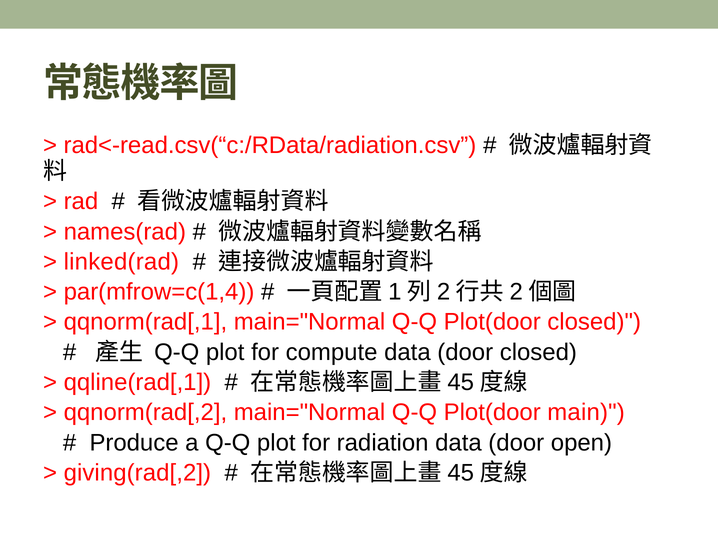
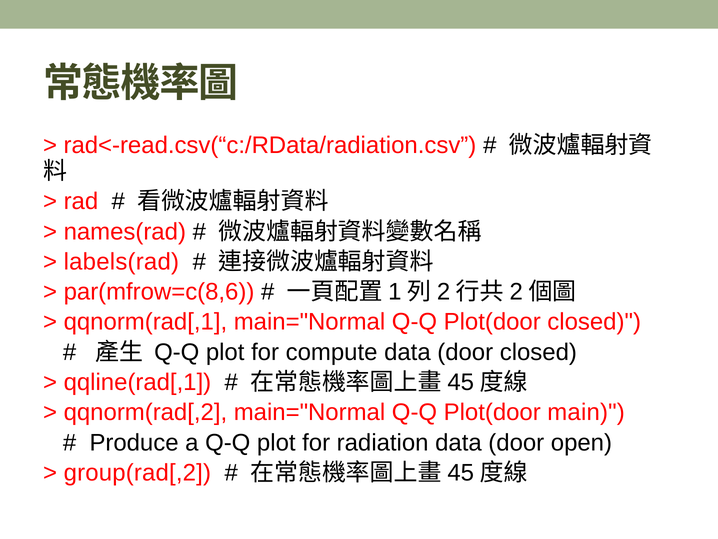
linked(rad: linked(rad -> labels(rad (121, 262)
par(mfrow=c(1,4: par(mfrow=c(1,4 -> par(mfrow=c(8,6 (159, 292)
giving(rad[,2: giving(rad[,2 -> group(rad[,2 (137, 472)
